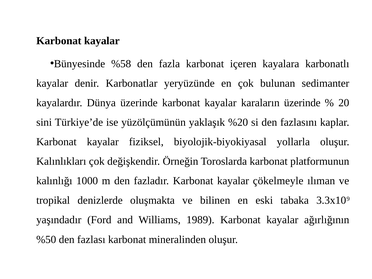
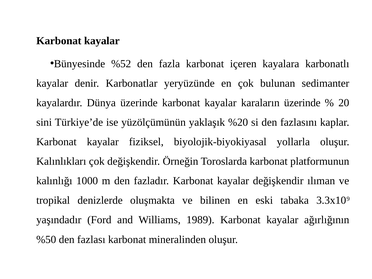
%58: %58 -> %52 (121, 64)
kayalar çökelmeyle: çökelmeyle -> değişkendir (278, 181)
